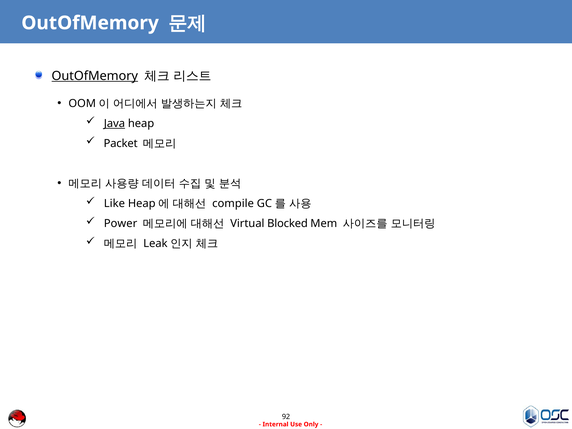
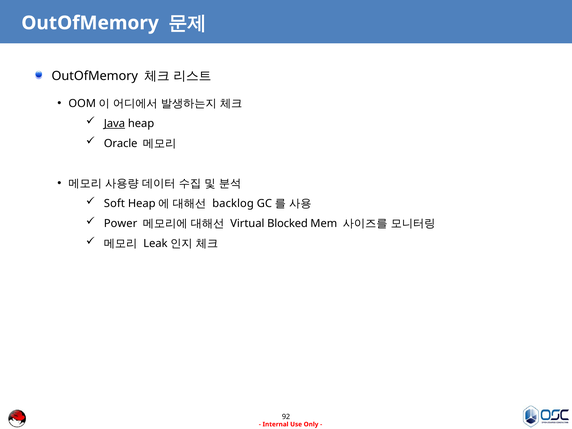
OutOfMemory underline: present -> none (95, 76)
Packet: Packet -> Oracle (121, 143)
Like: Like -> Soft (114, 204)
compile: compile -> backlog (233, 204)
